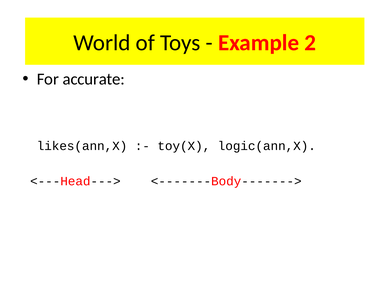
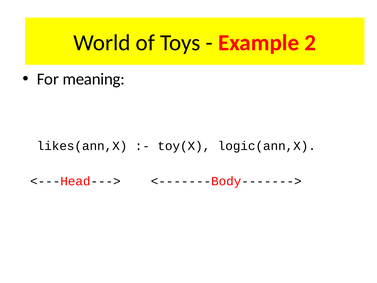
accurate: accurate -> meaning (94, 79)
